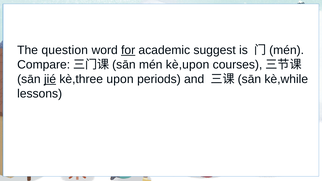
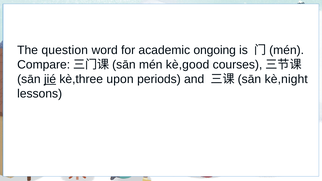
for underline: present -> none (128, 50)
suggest: suggest -> ongoing (215, 50)
kè,upon: kè,upon -> kè,good (188, 65)
kè,while: kè,while -> kè,night (286, 79)
